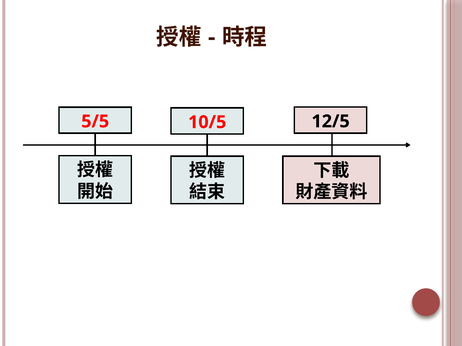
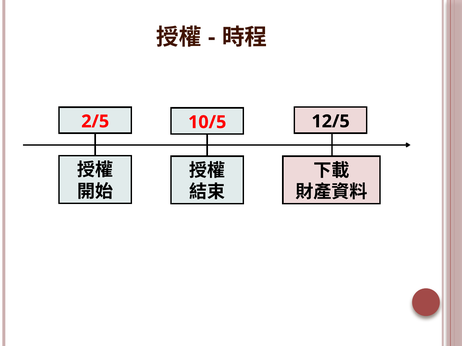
5/5: 5/5 -> 2/5 (95, 122)
